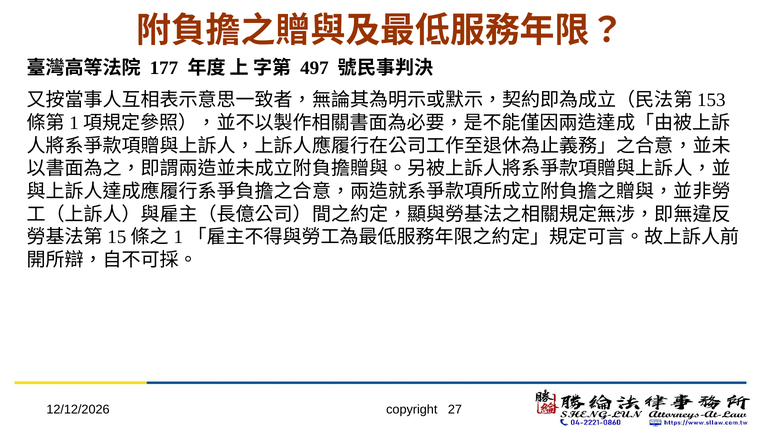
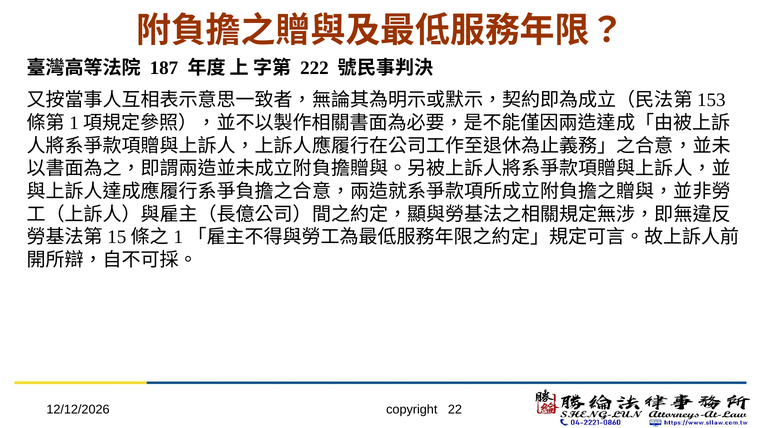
177: 177 -> 187 (164, 68)
497: 497 -> 222 (314, 68)
27: 27 -> 22 (455, 410)
